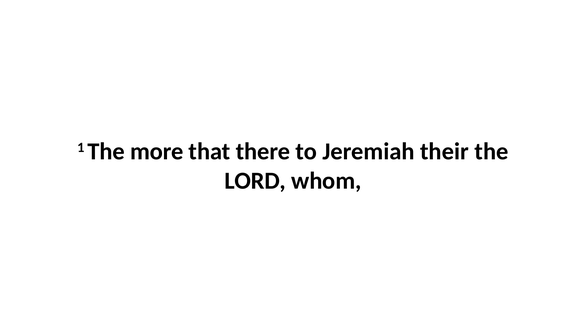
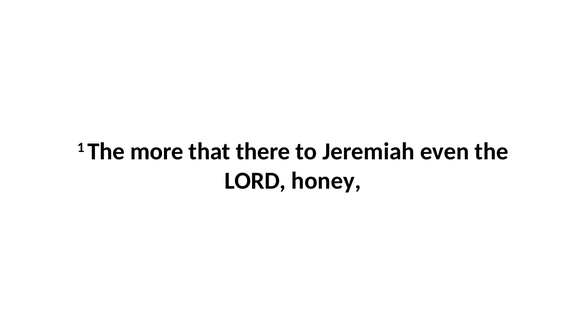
their: their -> even (445, 152)
whom: whom -> honey (326, 181)
